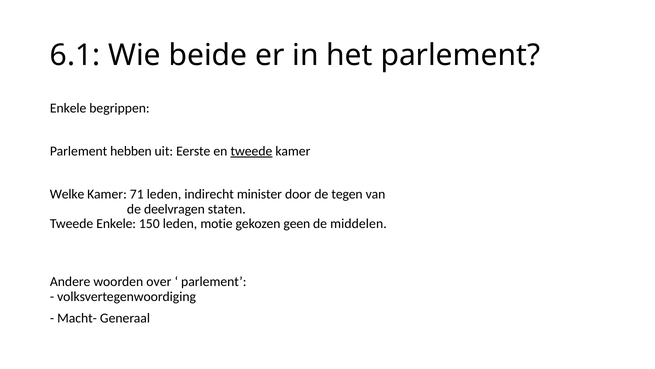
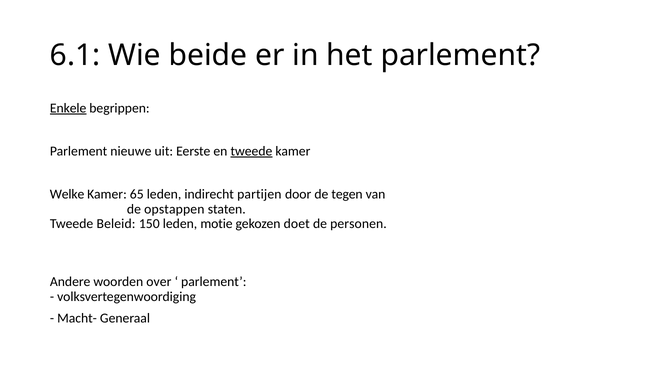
Enkele underline: none -> present (68, 108)
hebben: hebben -> nieuwe (131, 151)
71: 71 -> 65 (137, 194)
minister: minister -> partijen (259, 194)
deelvragen: deelvragen -> opstappen (174, 209)
Tweede Enkele: Enkele -> Beleid (116, 224)
geen: geen -> doet (297, 224)
middelen: middelen -> personen (358, 224)
